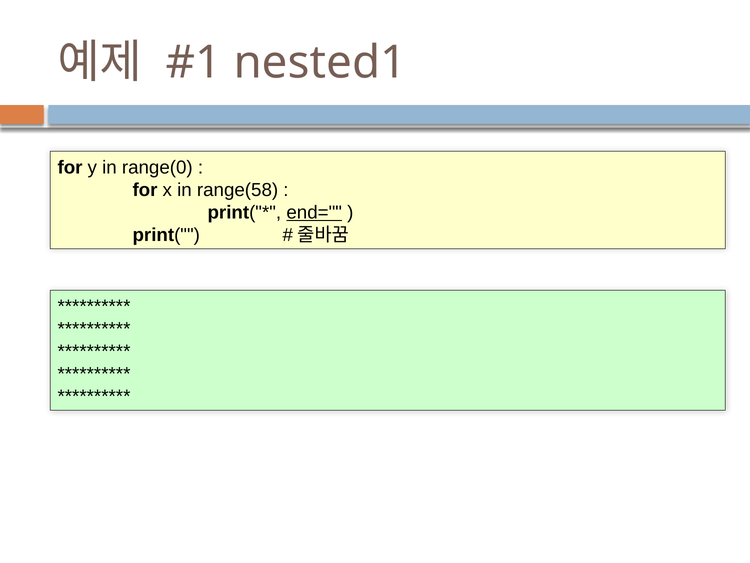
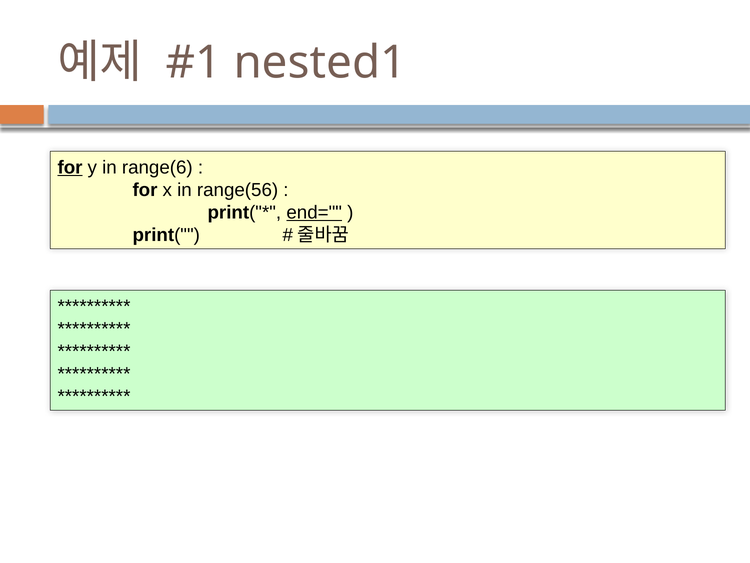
for underline: none -> present (70, 167)
range(0: range(0 -> range(6 (157, 167)
range(58: range(58 -> range(56 (238, 190)
